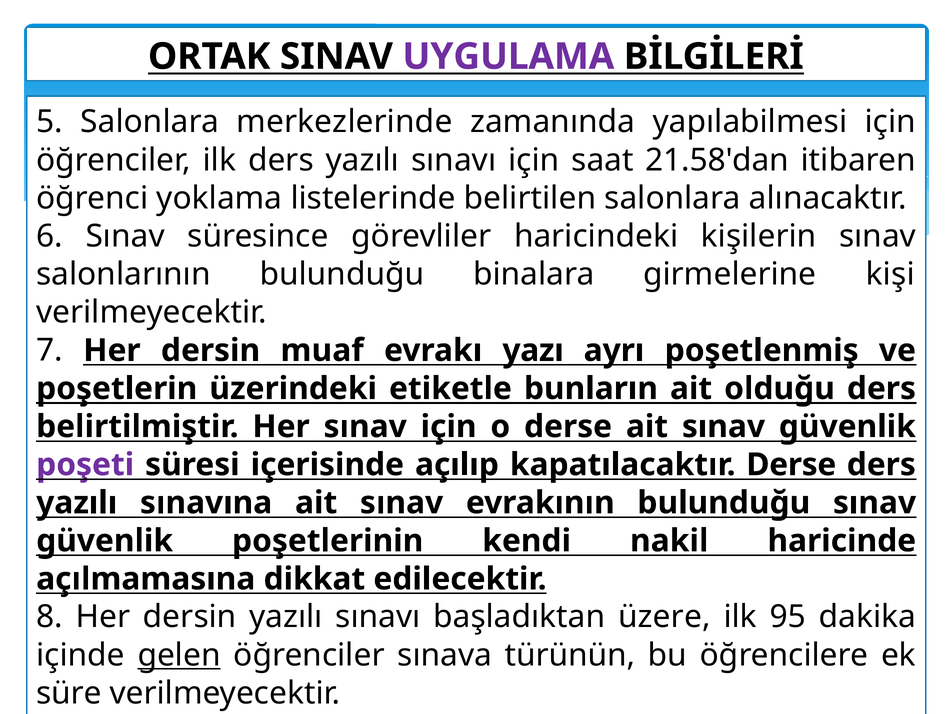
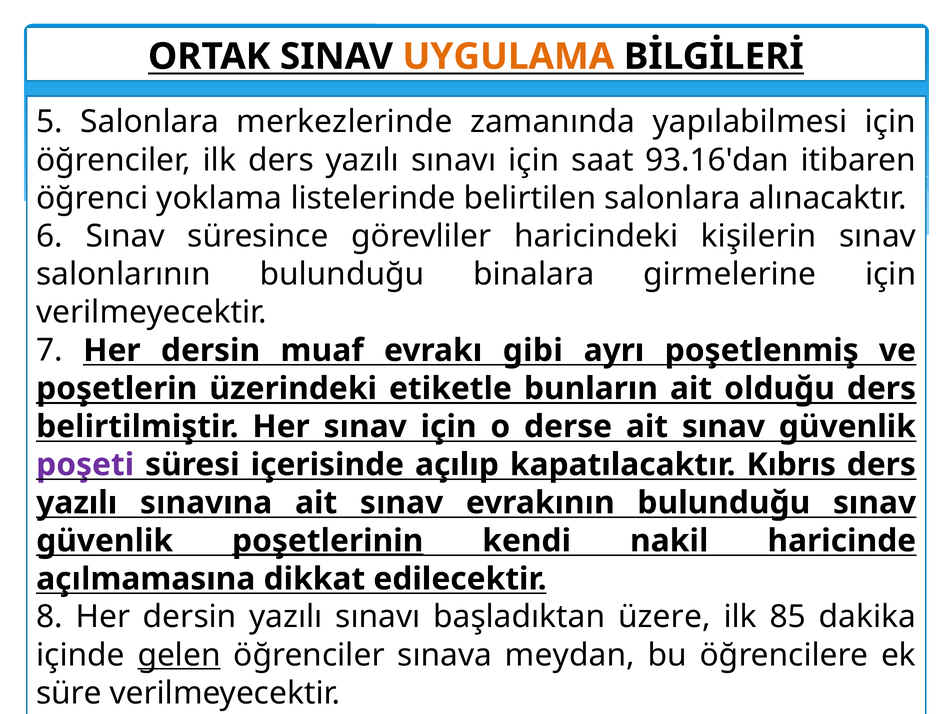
UYGULAMA colour: purple -> orange (508, 57)
21.58'dan: 21.58'dan -> 93.16'dan (717, 160)
girmelerine kişi: kişi -> için (891, 274)
yazı: yazı -> gibi (533, 350)
kapatılacaktır Derse: Derse -> Kıbrıs (791, 465)
poşetlerinin underline: none -> present (328, 541)
95: 95 -> 85 (788, 617)
türünün: türünün -> meydan (570, 655)
